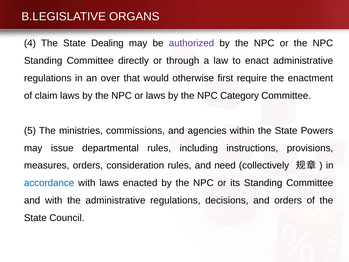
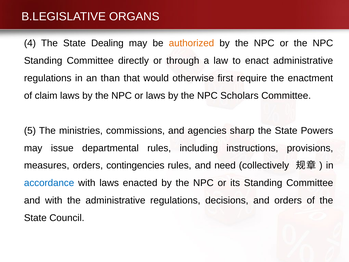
authorized colour: purple -> orange (191, 43)
over: over -> than (110, 78)
Category: Category -> Scholars (239, 96)
within: within -> sharp (242, 130)
consideration: consideration -> contingencies (135, 165)
